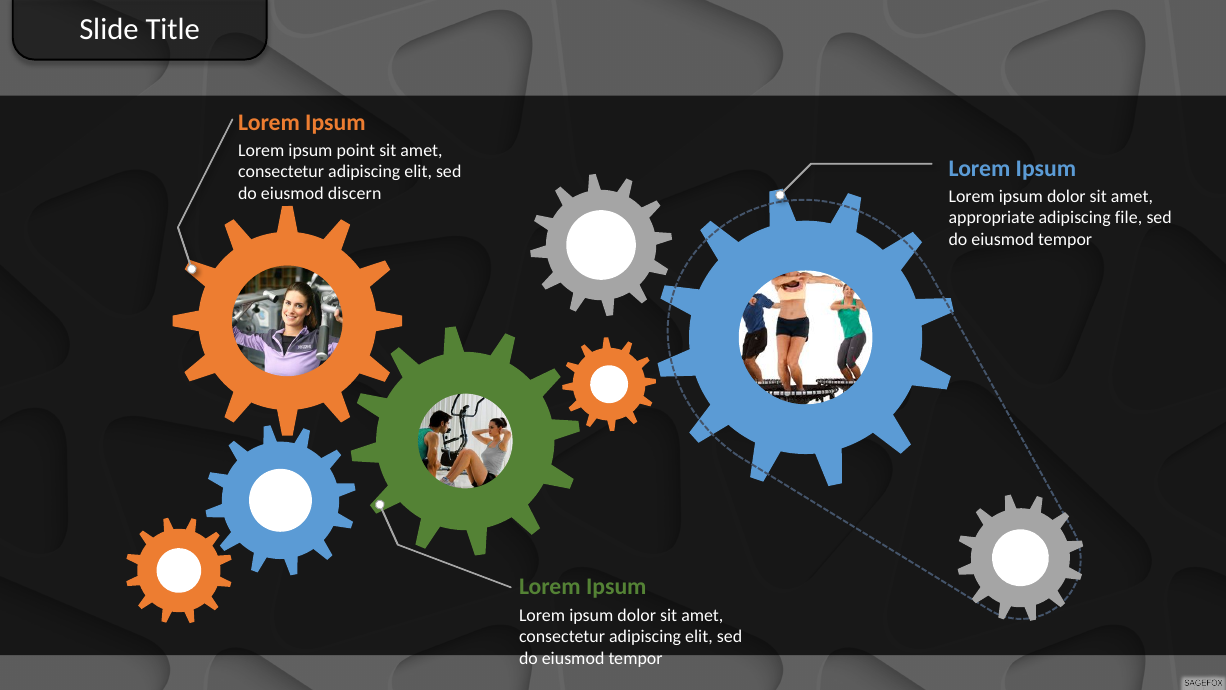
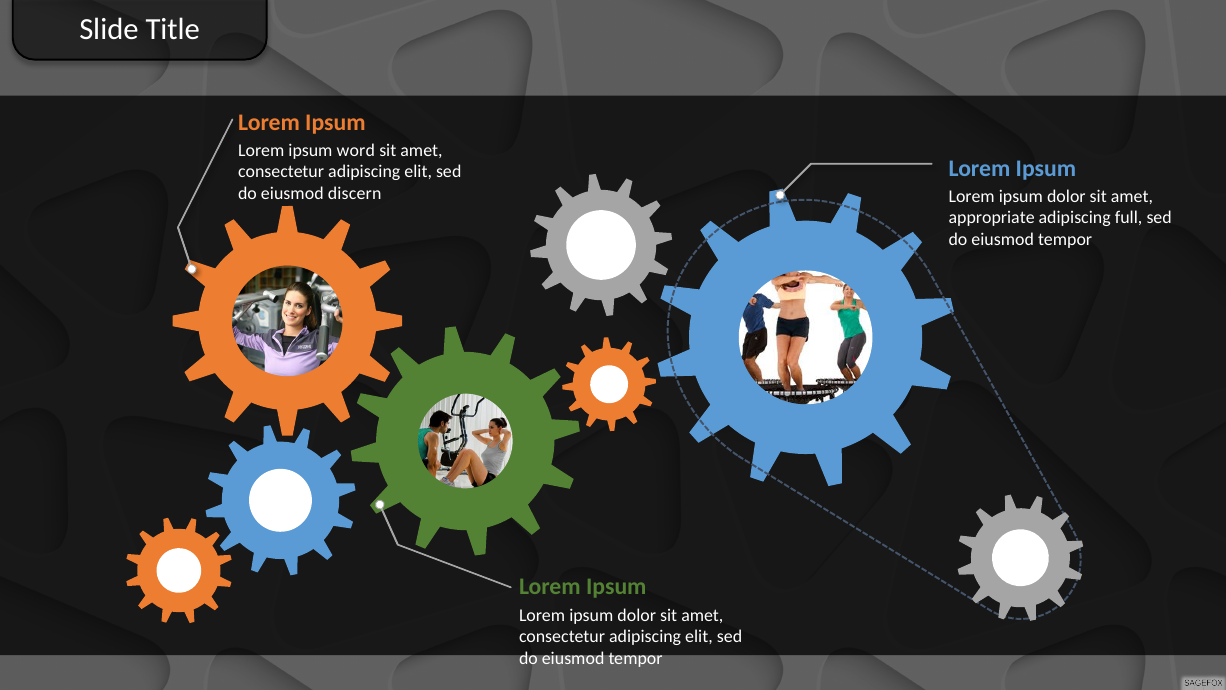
point: point -> word (356, 151)
file: file -> full (1129, 218)
